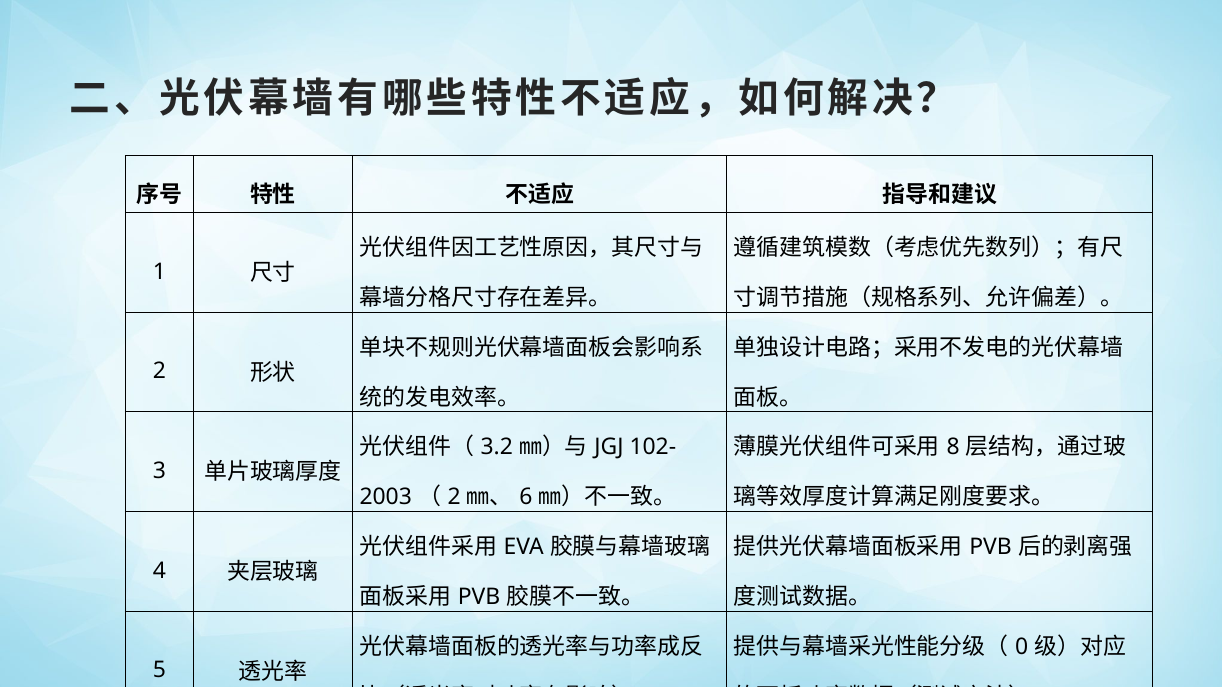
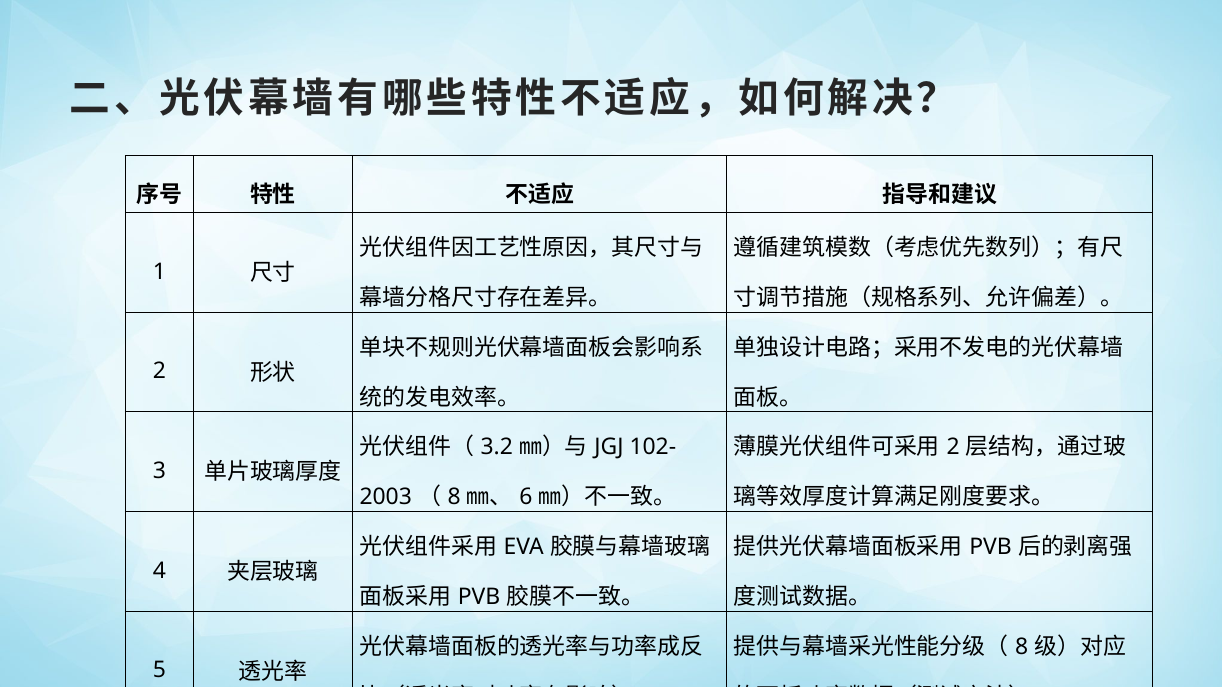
8: 8 -> 2 (953, 448)
2: 2 -> 8 (454, 497)
0: 0 -> 8 (1022, 647)
